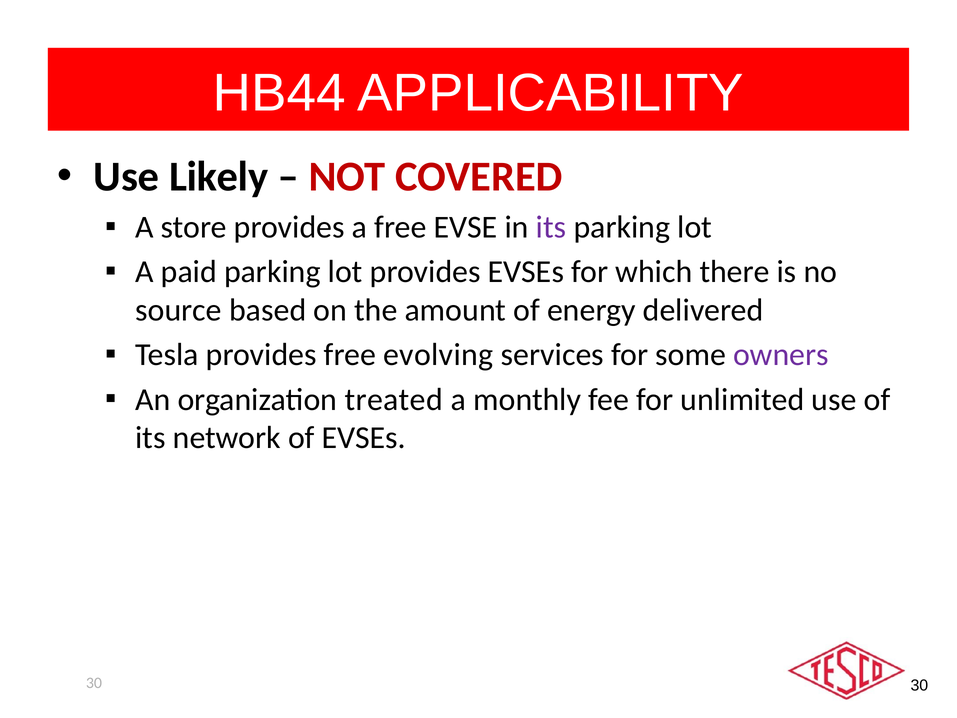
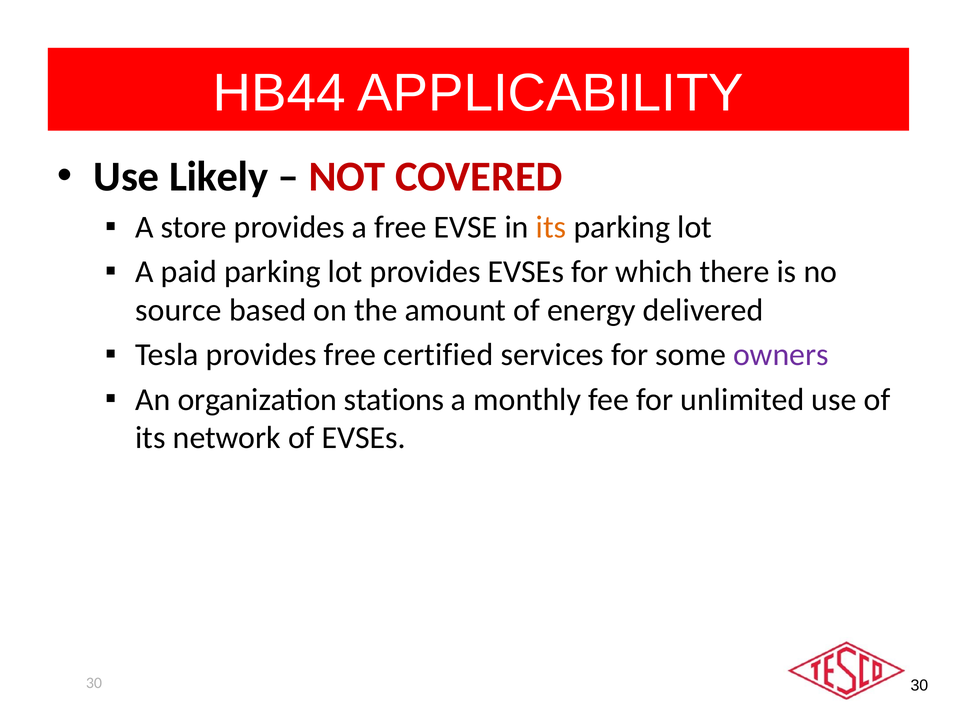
its colour: purple -> orange (551, 227)
evolving: evolving -> certified (438, 355)
treated: treated -> stations (394, 399)
